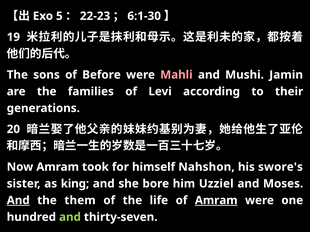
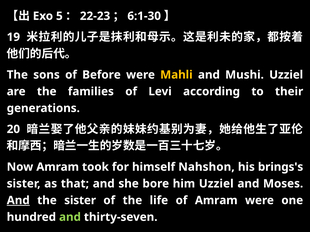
Mahli colour: pink -> yellow (176, 75)
Mushi Jamin: Jamin -> Uzziel (286, 75)
swore's: swore's -> brings's (281, 167)
king: king -> that (75, 184)
the them: them -> sister (80, 201)
Amram underline: present -> none (216, 201)
